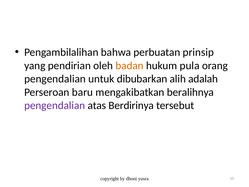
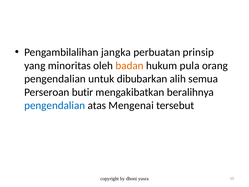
bahwa: bahwa -> jangka (116, 52)
pendirian: pendirian -> minoritas (69, 66)
adalah: adalah -> semua (203, 79)
baru: baru -> butir (83, 92)
pengendalian colour: purple -> blue (55, 105)
Berdirinya: Berdirinya -> Mengenai (131, 105)
